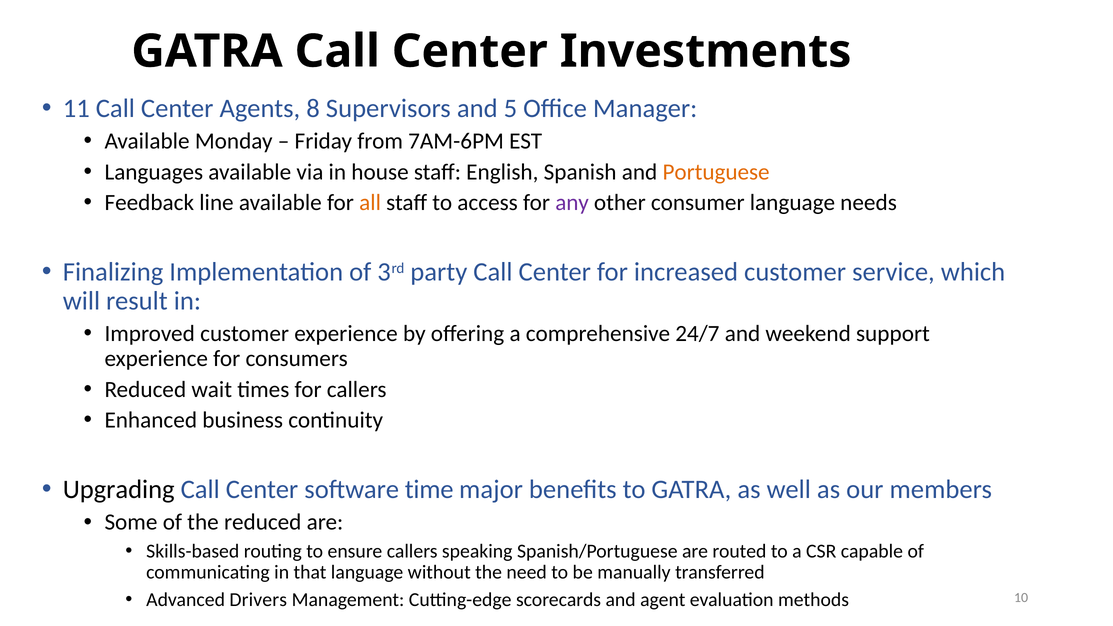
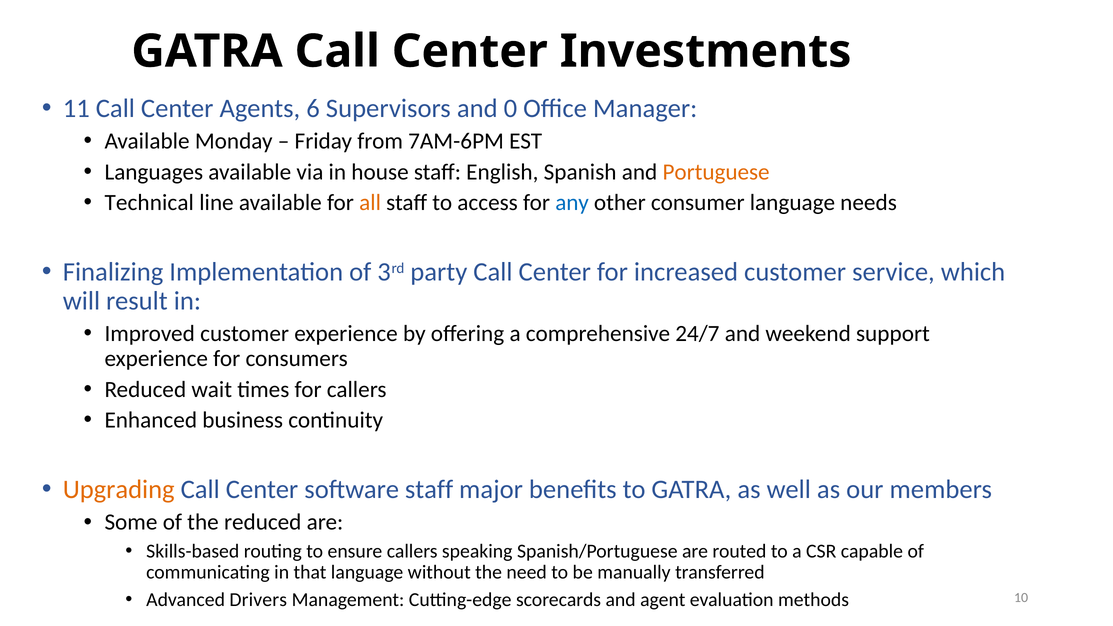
8: 8 -> 6 (313, 108)
5: 5 -> 0 (510, 108)
Feedback: Feedback -> Technical (149, 203)
any colour: purple -> blue (572, 203)
Upgrading colour: black -> orange (119, 490)
software time: time -> staff (429, 490)
